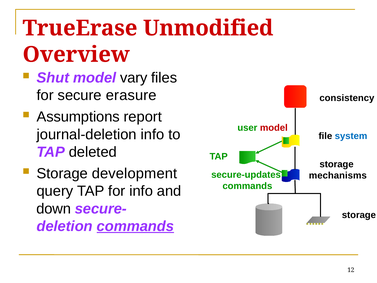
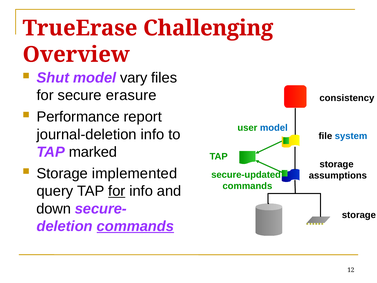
Unmodified: Unmodified -> Challenging (208, 28)
Assumptions: Assumptions -> Performance (78, 117)
model colour: red -> blue (274, 128)
deleted: deleted -> marked (93, 152)
development: development -> implemented (135, 173)
secure-updates: secure-updates -> secure-updated (246, 175)
mechanisms: mechanisms -> assumptions (338, 175)
for underline: none -> present (117, 191)
